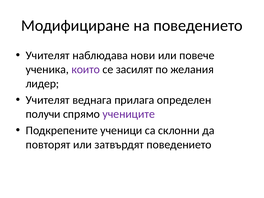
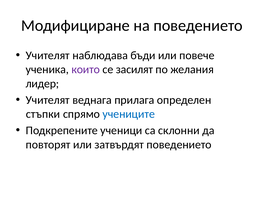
нови: нови -> бъди (143, 55)
получи: получи -> стъпки (43, 114)
учениците colour: purple -> blue (129, 114)
